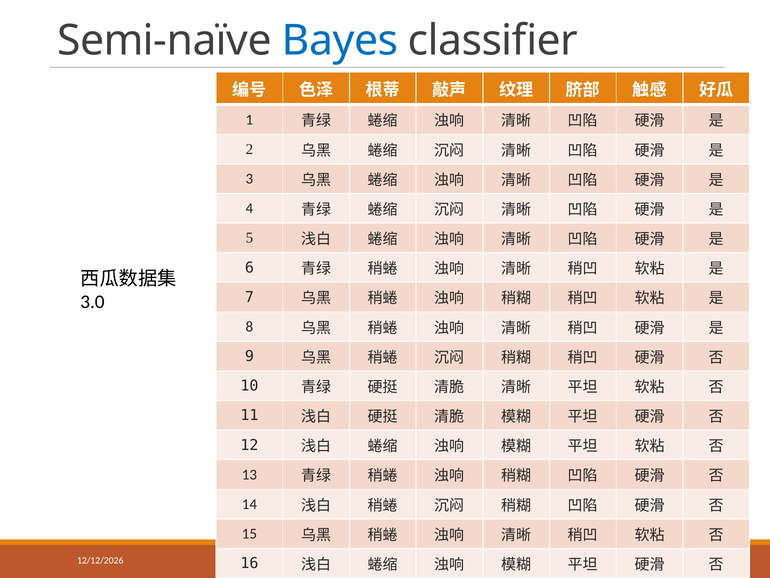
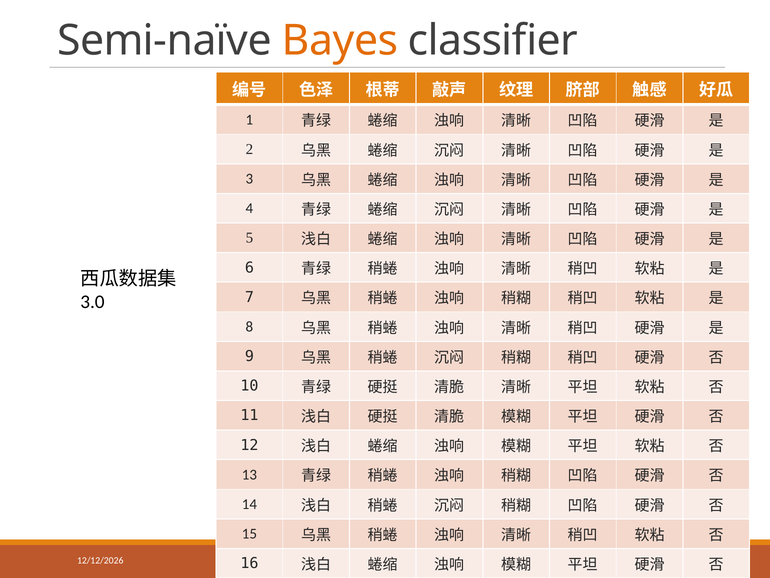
Bayes colour: blue -> orange (340, 40)
